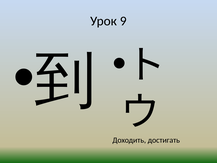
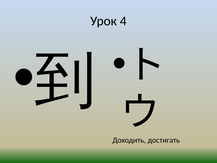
9: 9 -> 4 (123, 21)
